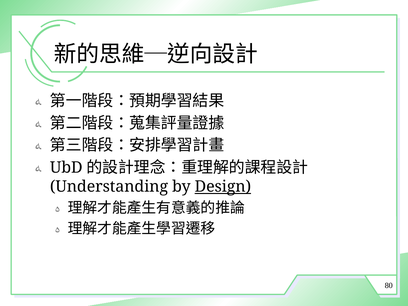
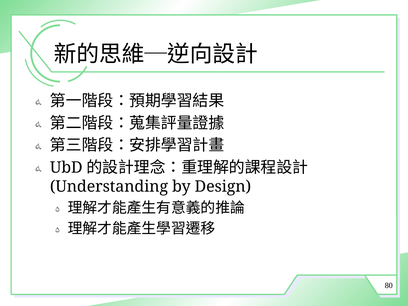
Design underline: present -> none (223, 187)
